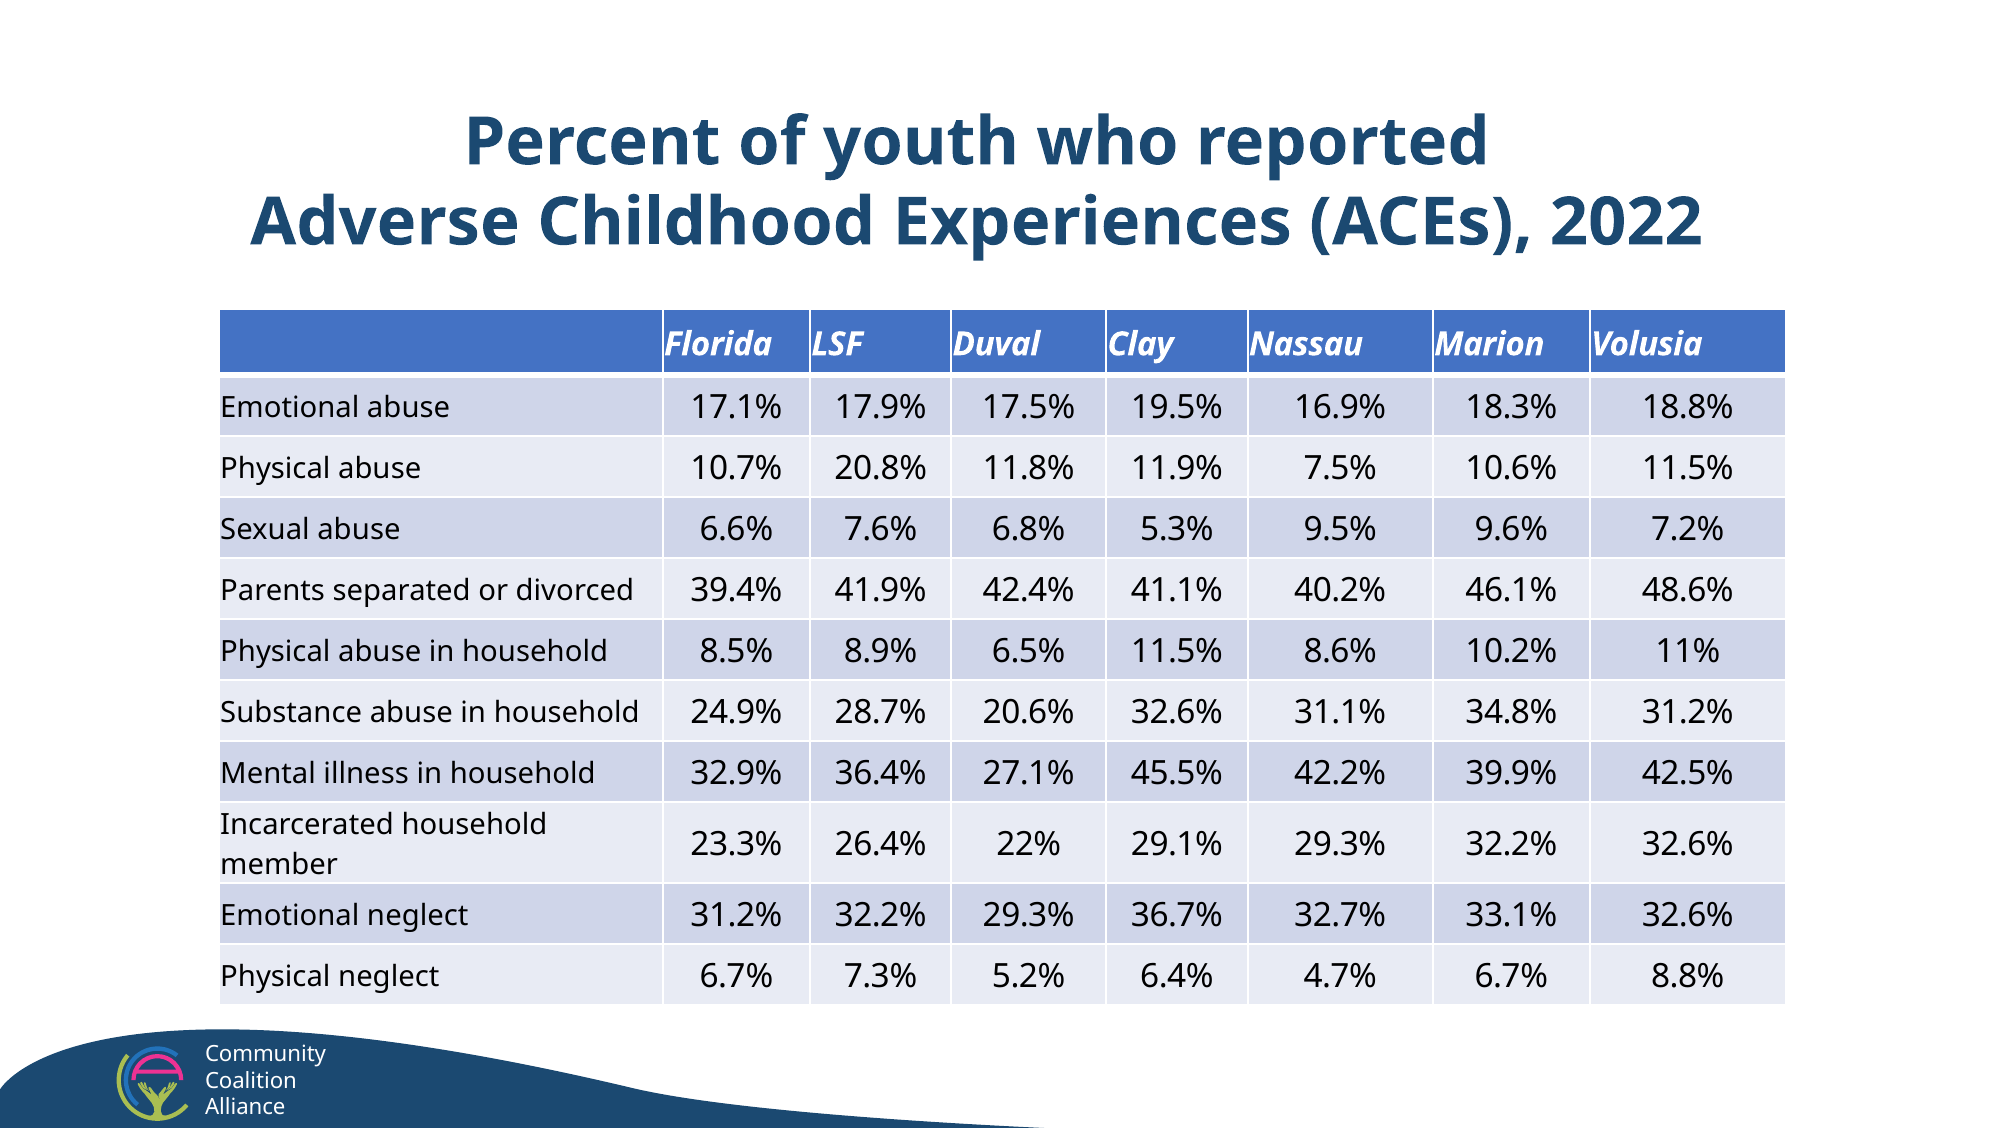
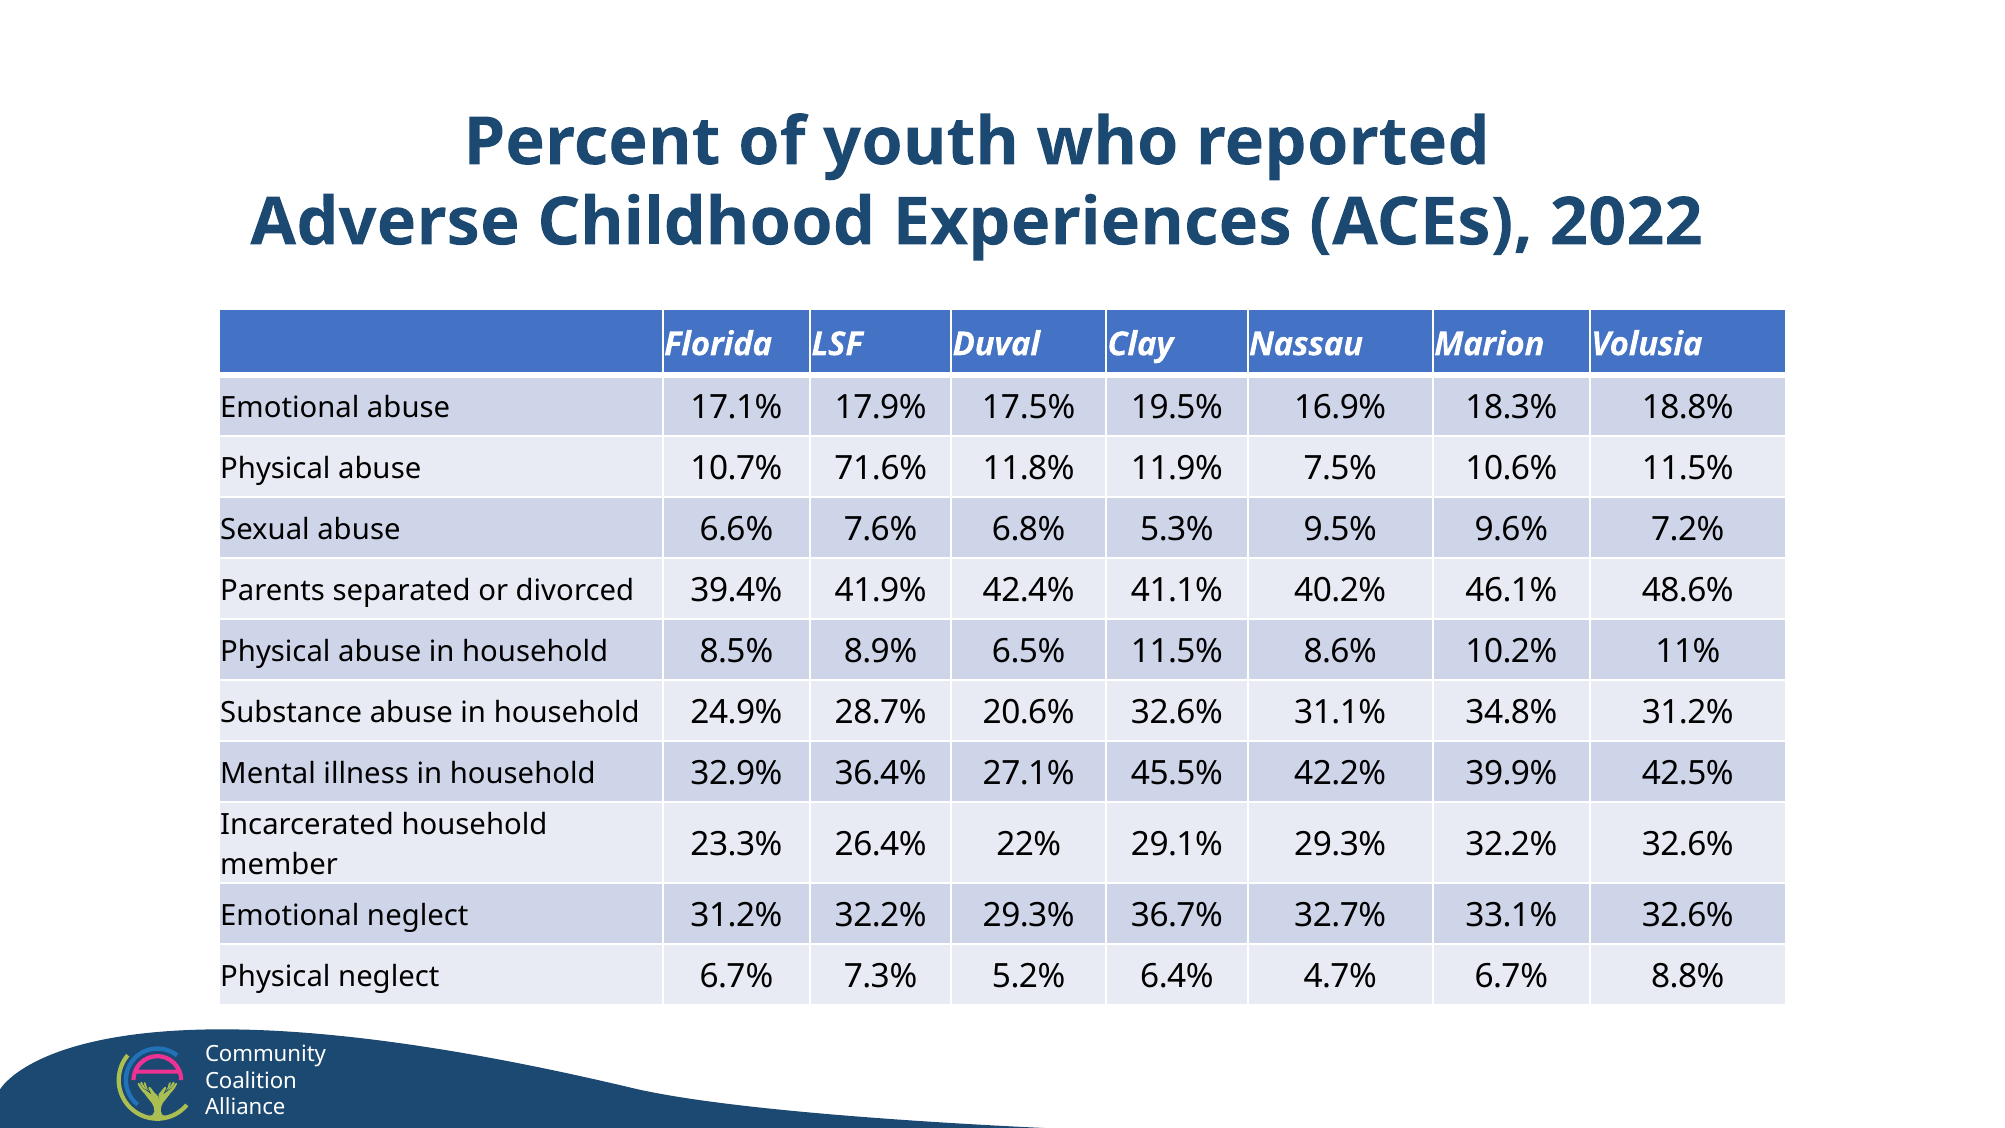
20.8%: 20.8% -> 71.6% (881, 469)
